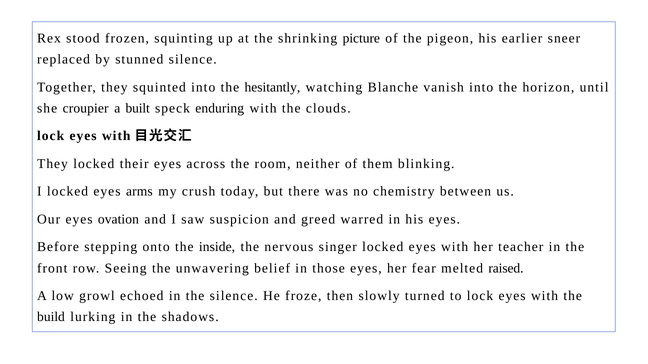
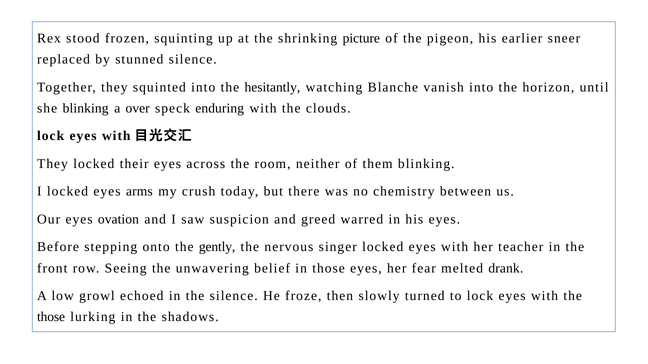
she croupier: croupier -> blinking (86, 108)
built: built -> over (138, 108)
inside: inside -> gently (217, 247)
raised: raised -> drank (506, 268)
build: build -> those (51, 317)
